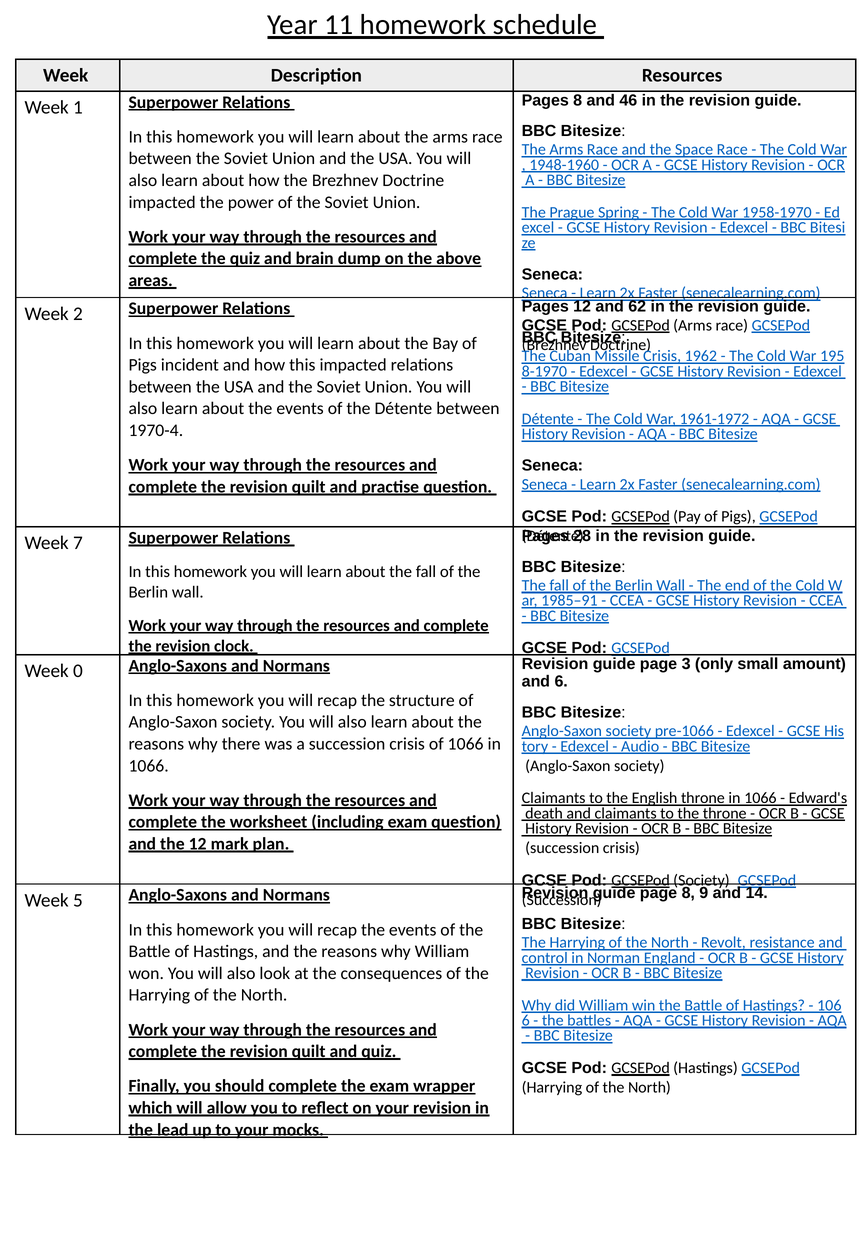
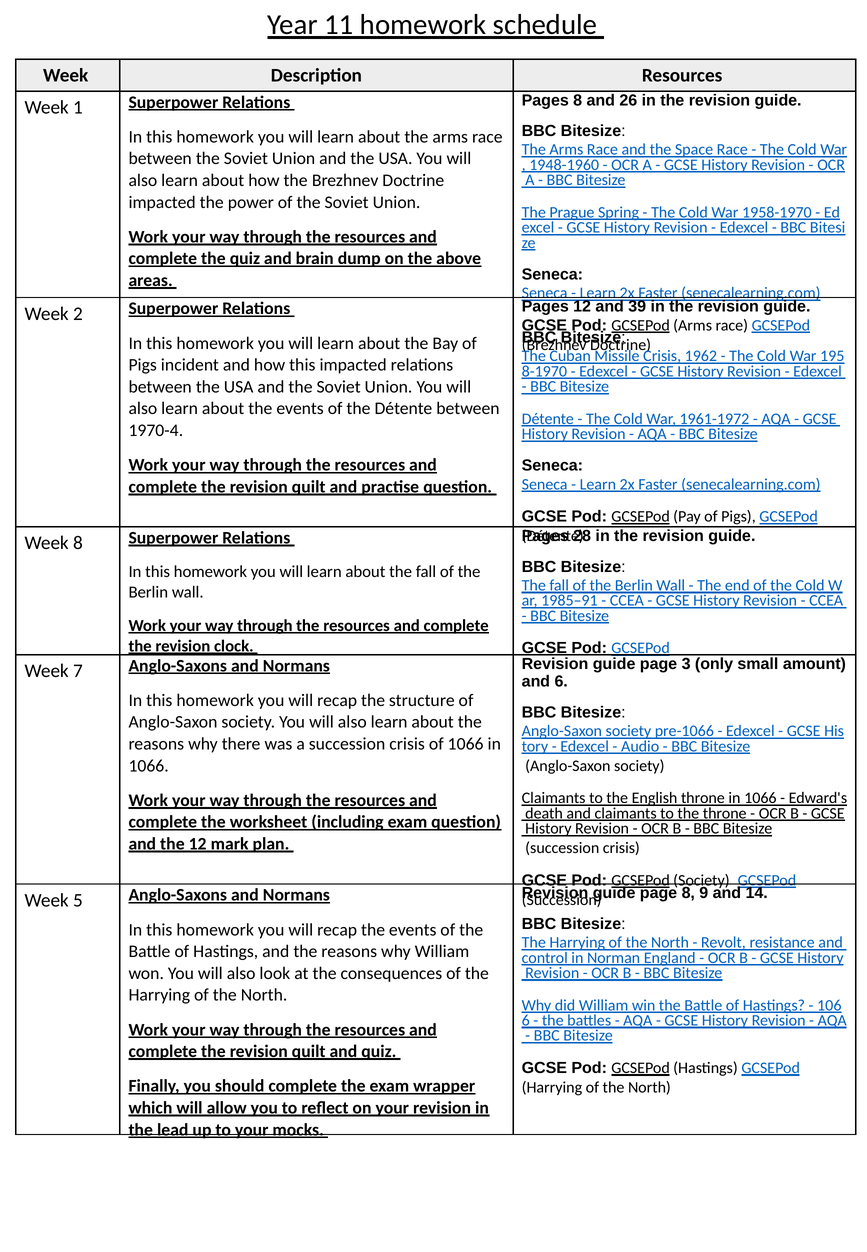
46: 46 -> 26 (628, 100)
62: 62 -> 39 (637, 307)
Week 7: 7 -> 8 (78, 543)
0: 0 -> 7 (78, 671)
